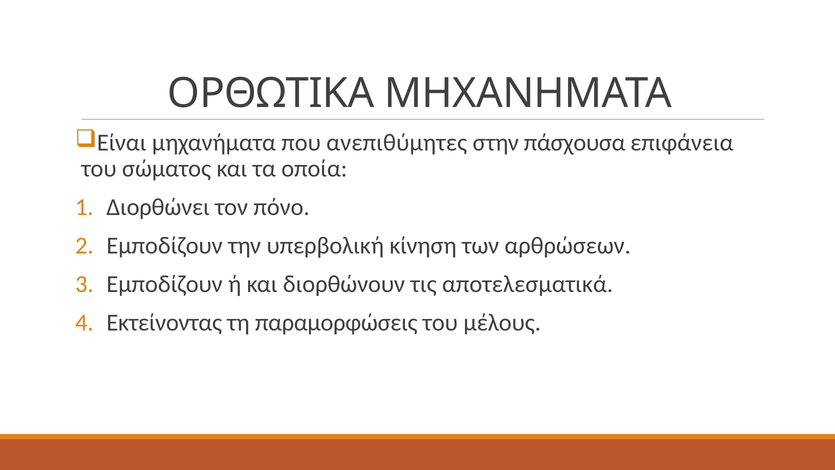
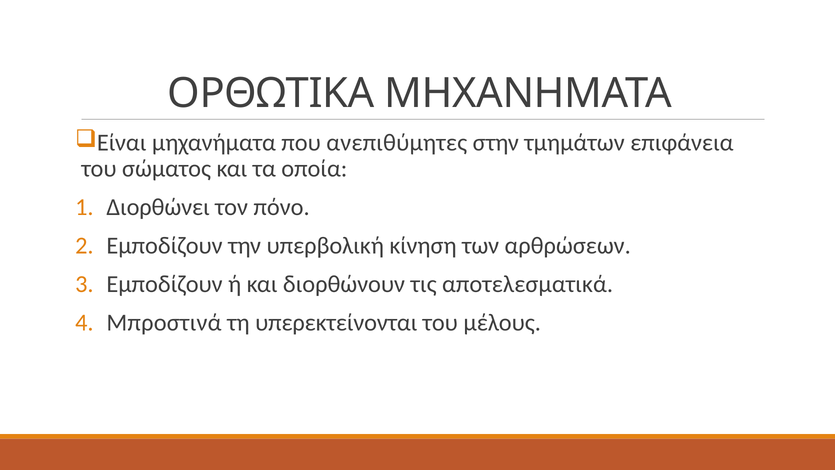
πάσχουσα: πάσχουσα -> τμημάτων (574, 143)
Εκτείνοντας: Εκτείνοντας -> Μπροστινά (164, 323)
παραμορφώσεις: παραμορφώσεις -> υπερεκτείνονται (336, 323)
